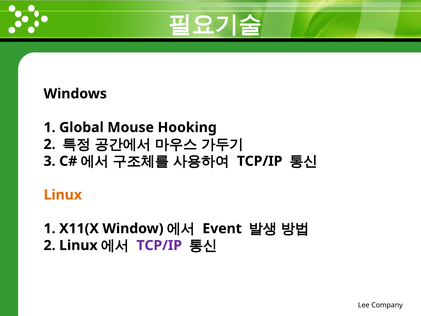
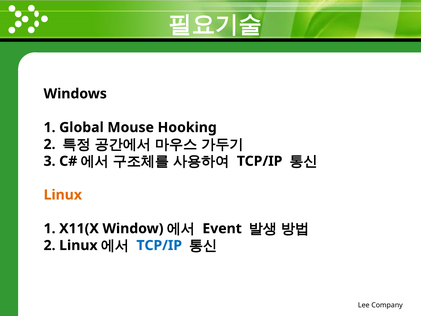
TCP/IP colour: purple -> blue (159, 245)
